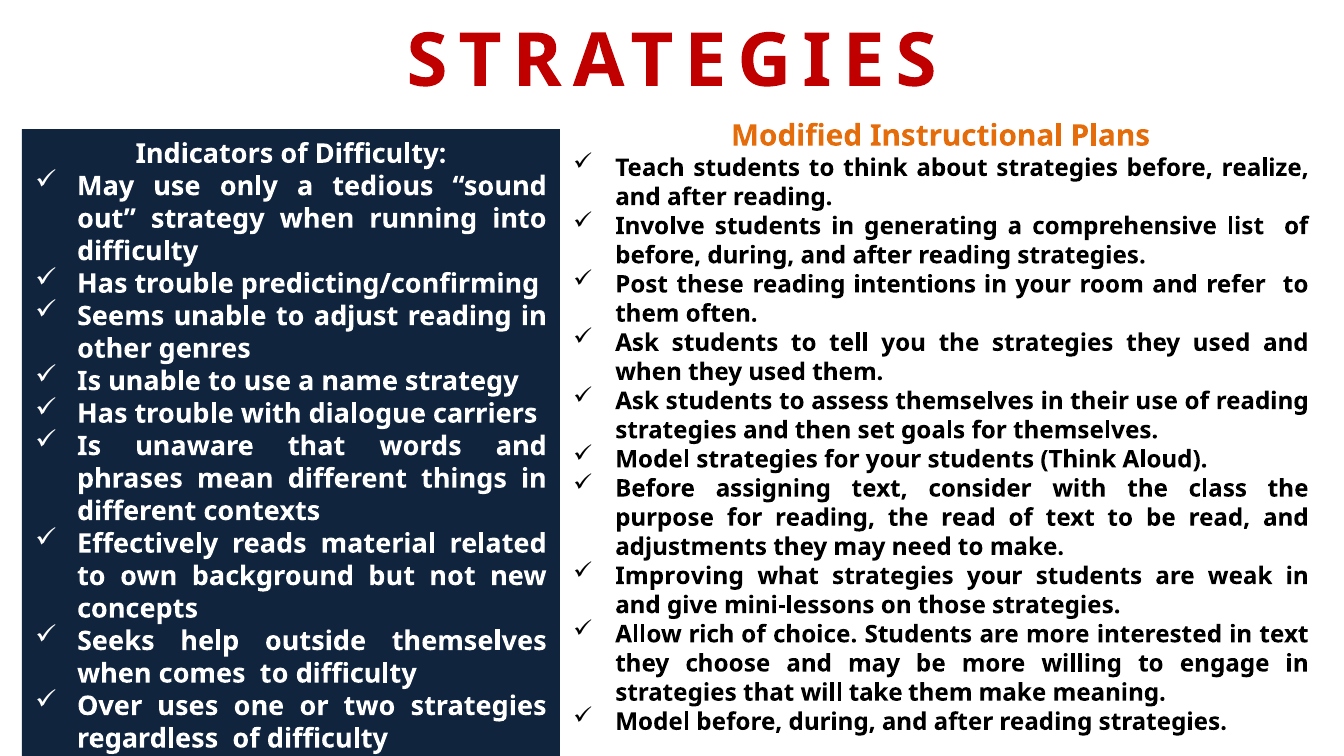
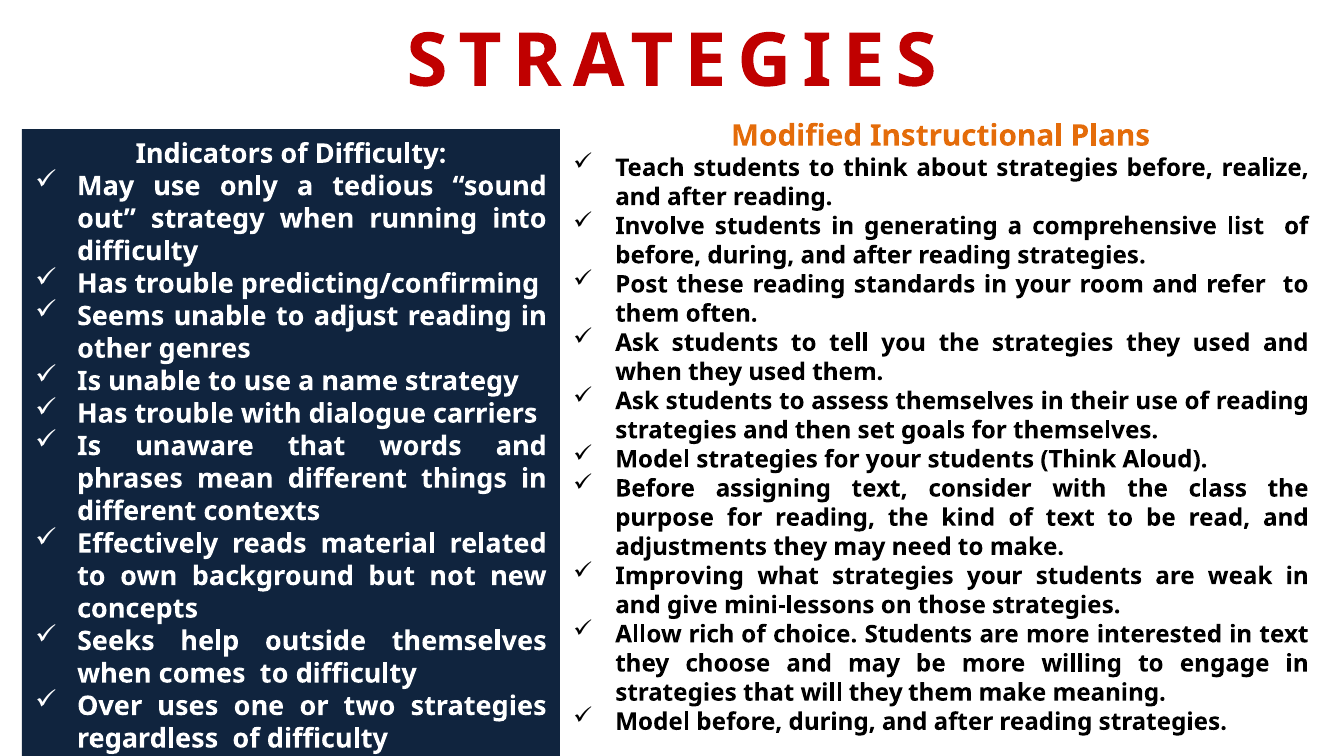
intentions: intentions -> standards (915, 284)
the read: read -> kind (968, 518)
will take: take -> they (876, 693)
